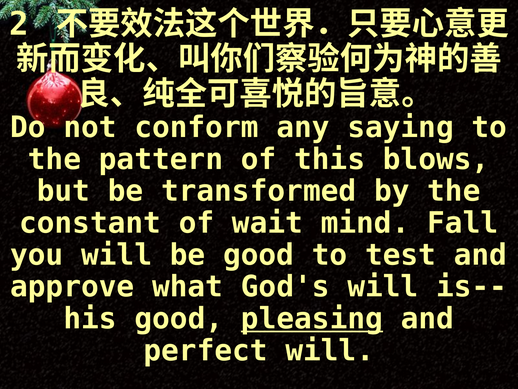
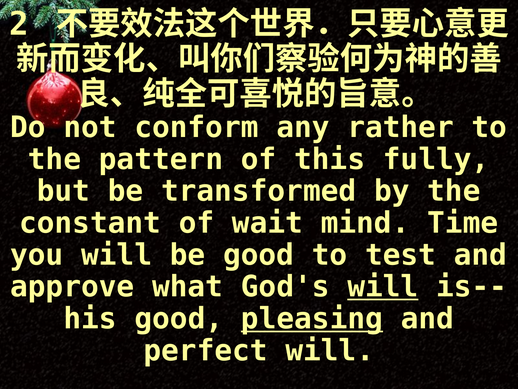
saying: saying -> rather (401, 127)
blows: blows -> fully (436, 159)
Fall: Fall -> Time (463, 223)
will underline: none -> present (383, 286)
